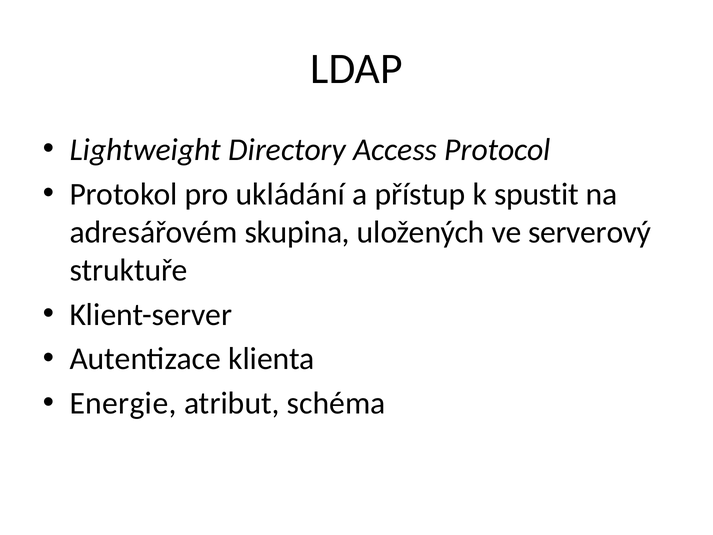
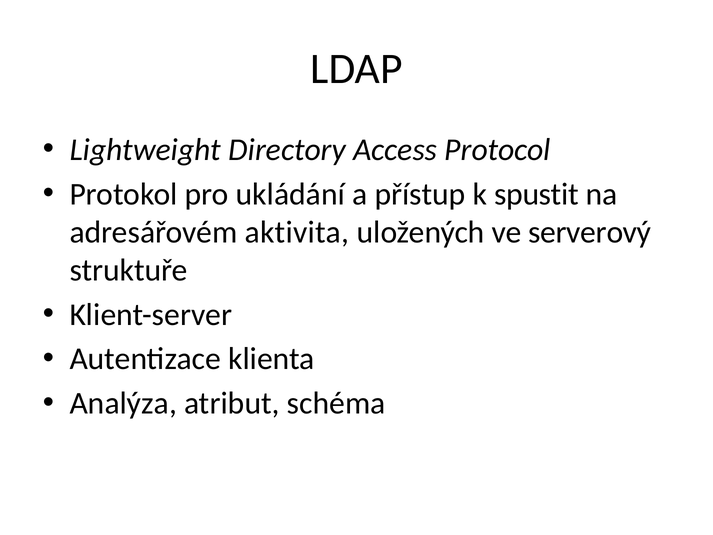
skupina: skupina -> aktivita (297, 232)
Energie: Energie -> Analýza (123, 403)
